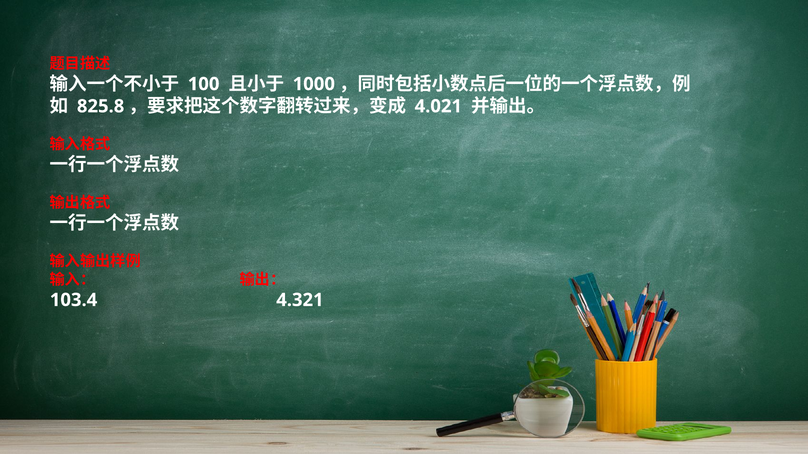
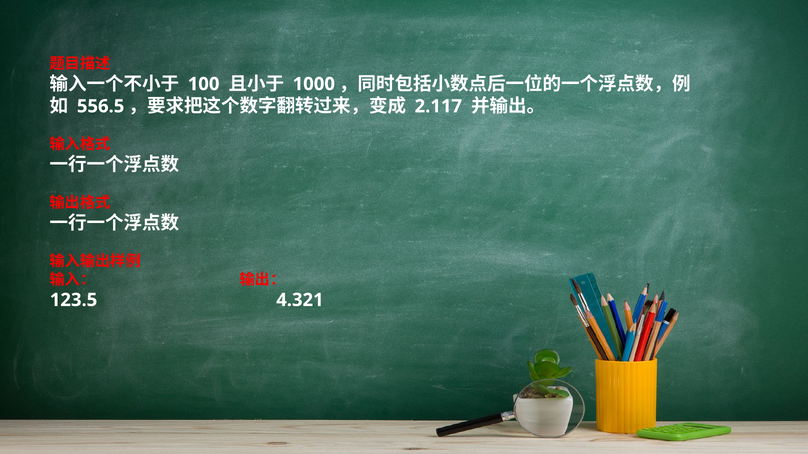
825.8: 825.8 -> 556.5 (101, 106)
4.021: 4.021 -> 2.117 (438, 106)
103.4: 103.4 -> 123.5 (74, 300)
